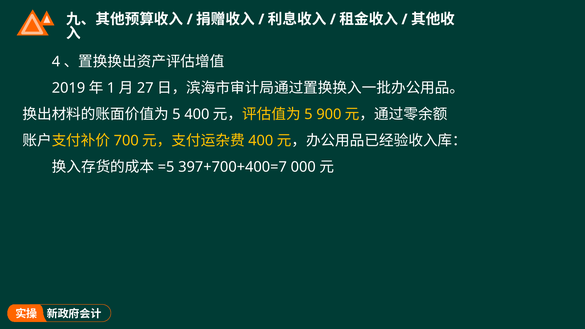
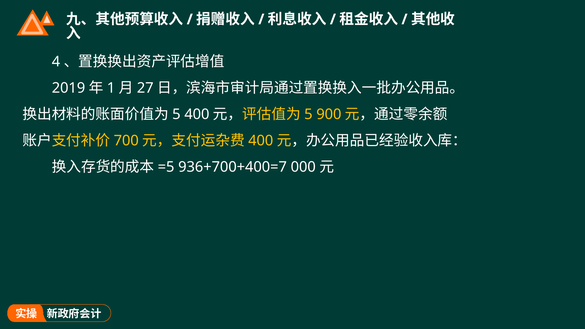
397+700+400=7: 397+700+400=7 -> 936+700+400=7 (233, 167)
